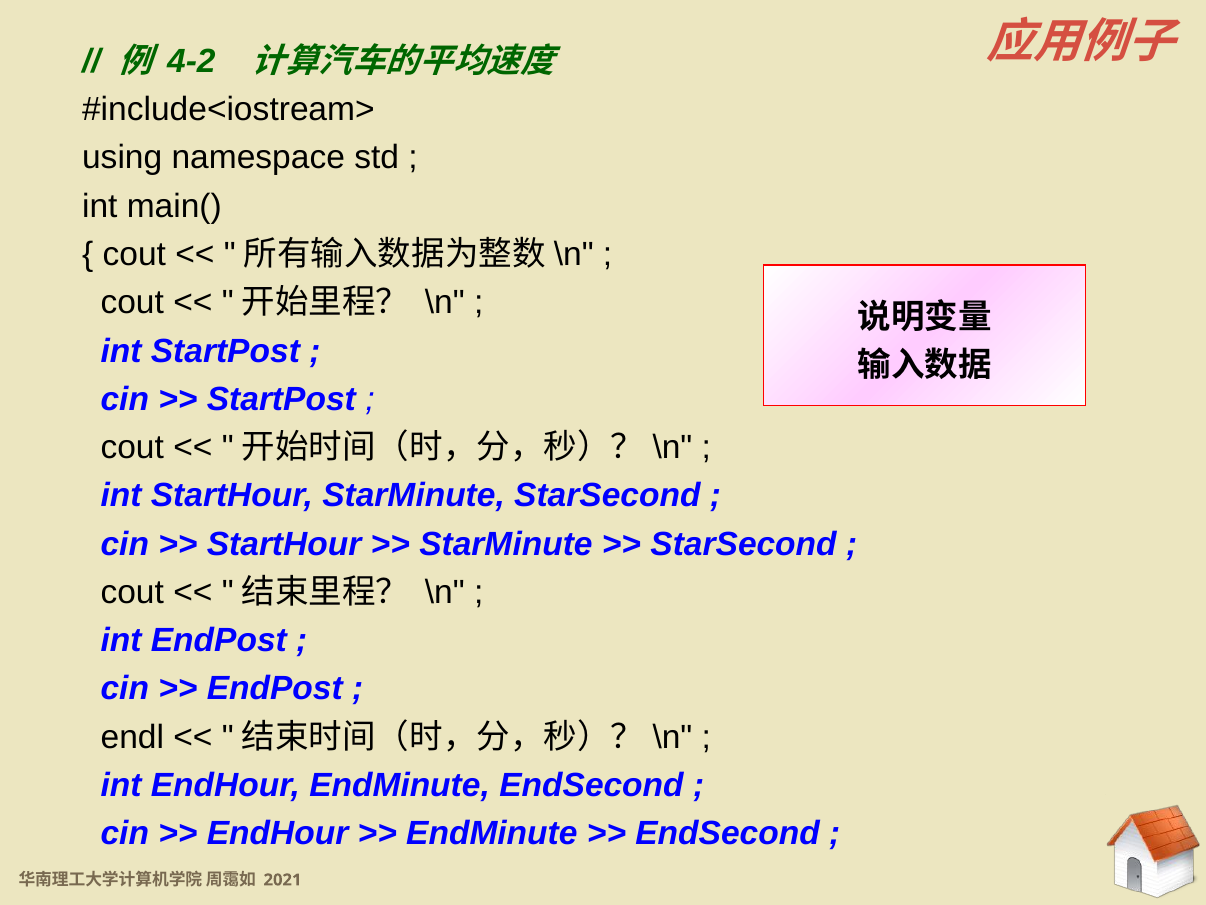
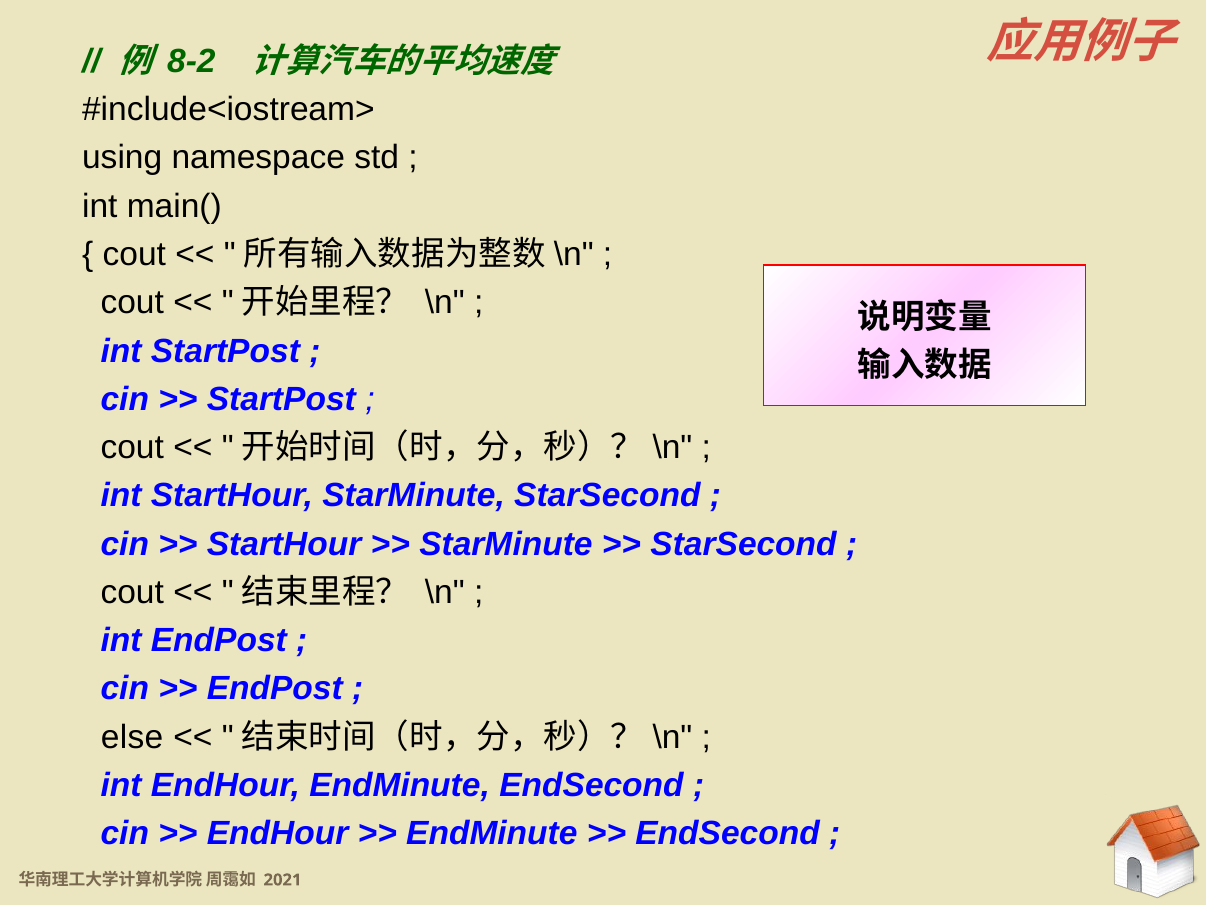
4-2: 4-2 -> 8-2 (191, 61)
endl: endl -> else (132, 737)
